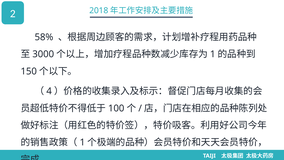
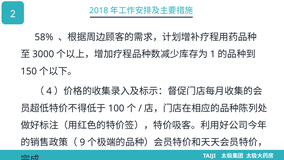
1: 1 -> 9 (82, 142)
